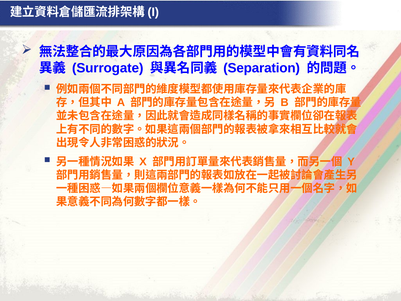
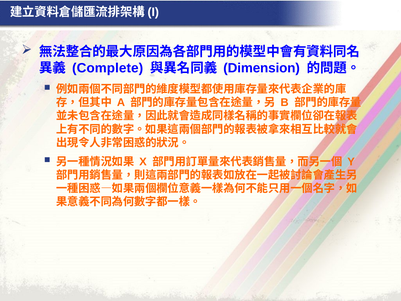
Surrogate: Surrogate -> Complete (108, 68)
Separation: Separation -> Dimension (262, 68)
